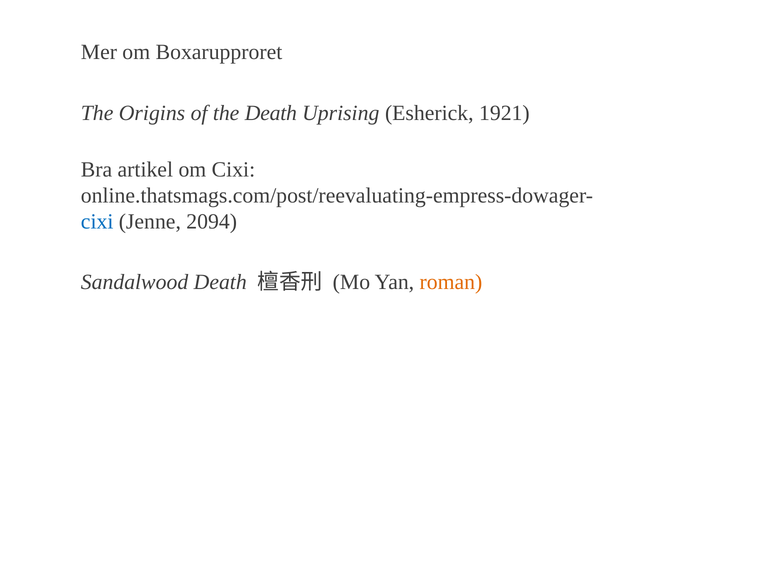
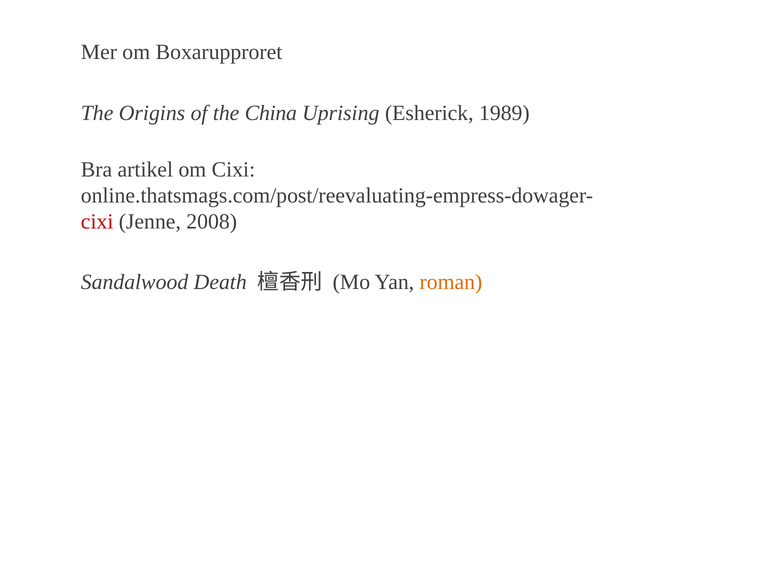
the Death: Death -> China (271, 113)
1921: 1921 -> 1989 (504, 113)
cixi colour: blue -> red (97, 222)
2094: 2094 -> 2008 (212, 222)
